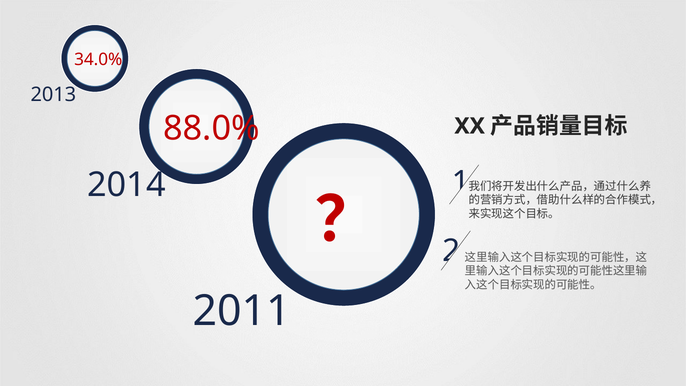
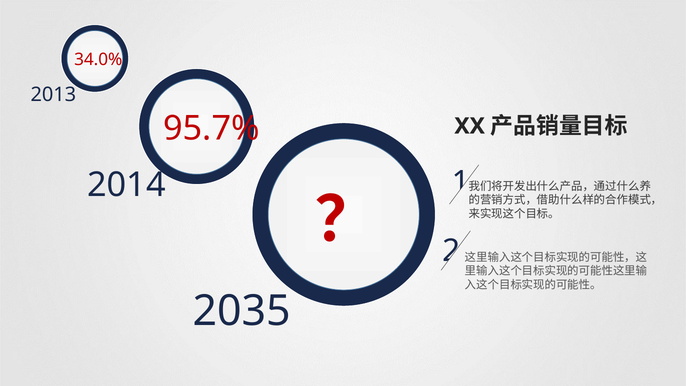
88.0%: 88.0% -> 95.7% (211, 129)
2011: 2011 -> 2035 (242, 311)
